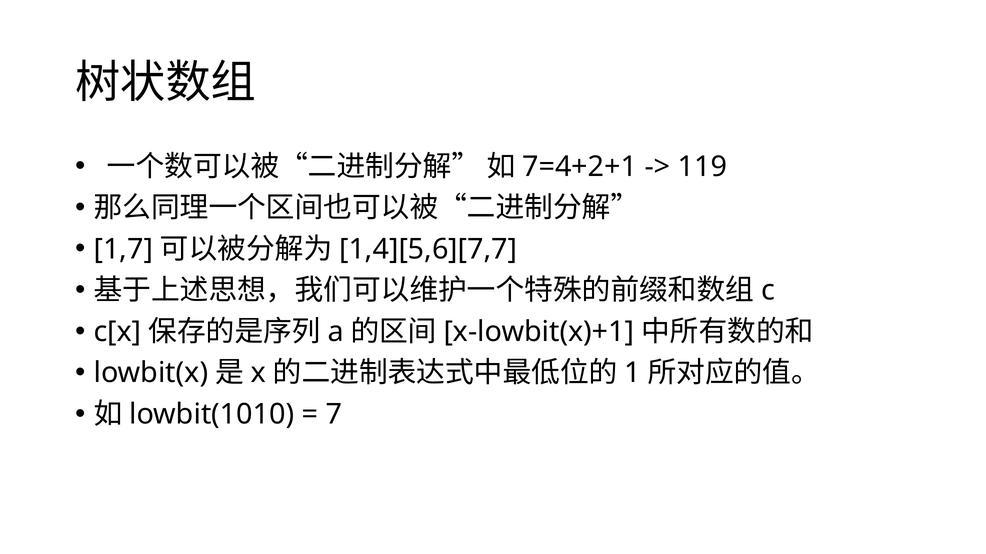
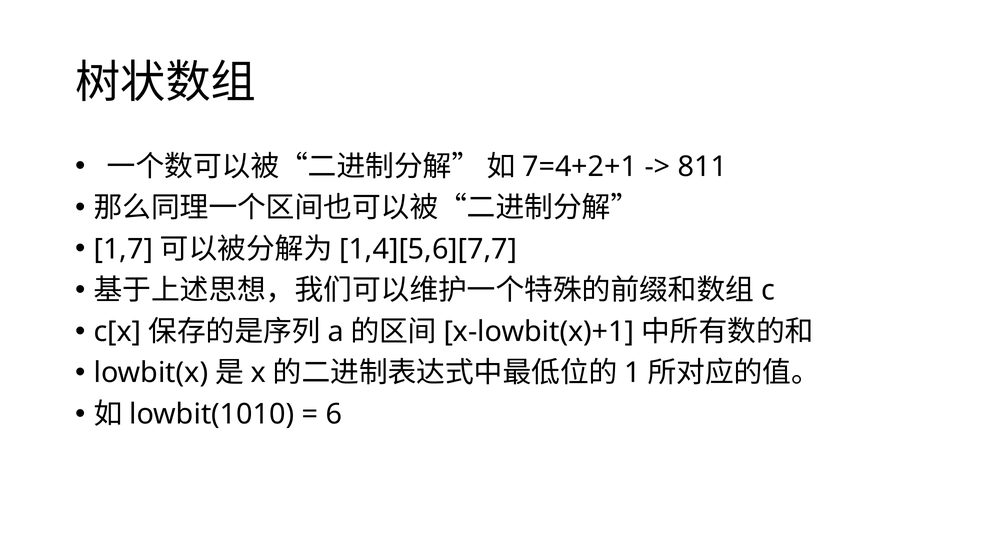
119: 119 -> 811 (702, 167)
7: 7 -> 6 (334, 415)
